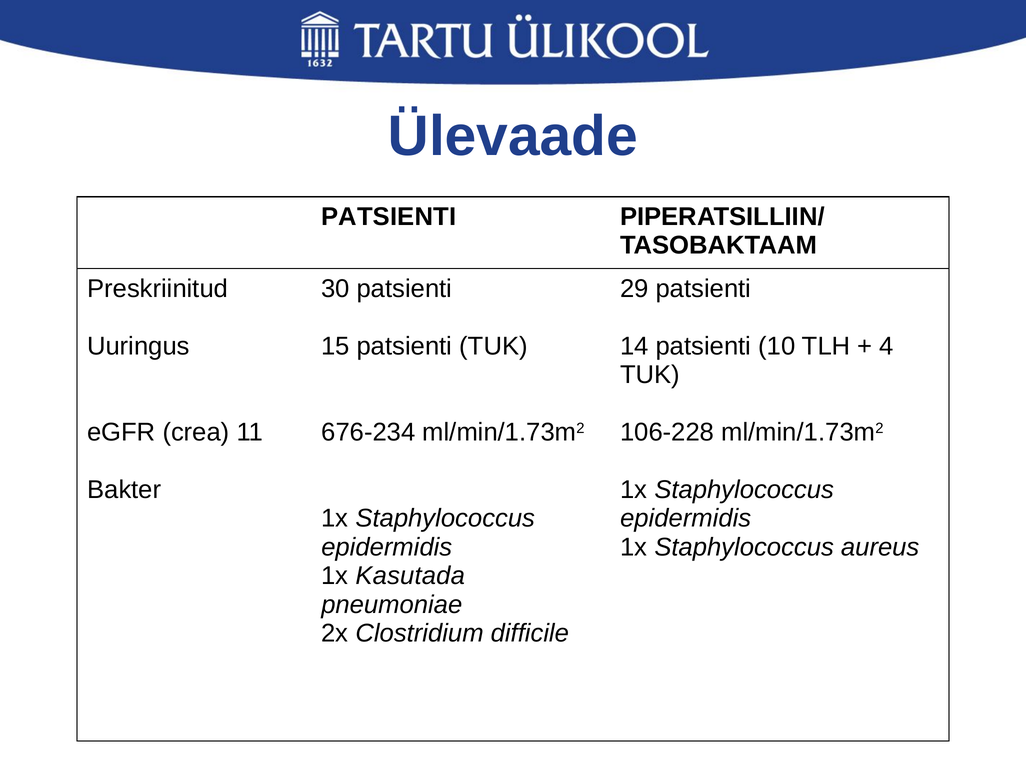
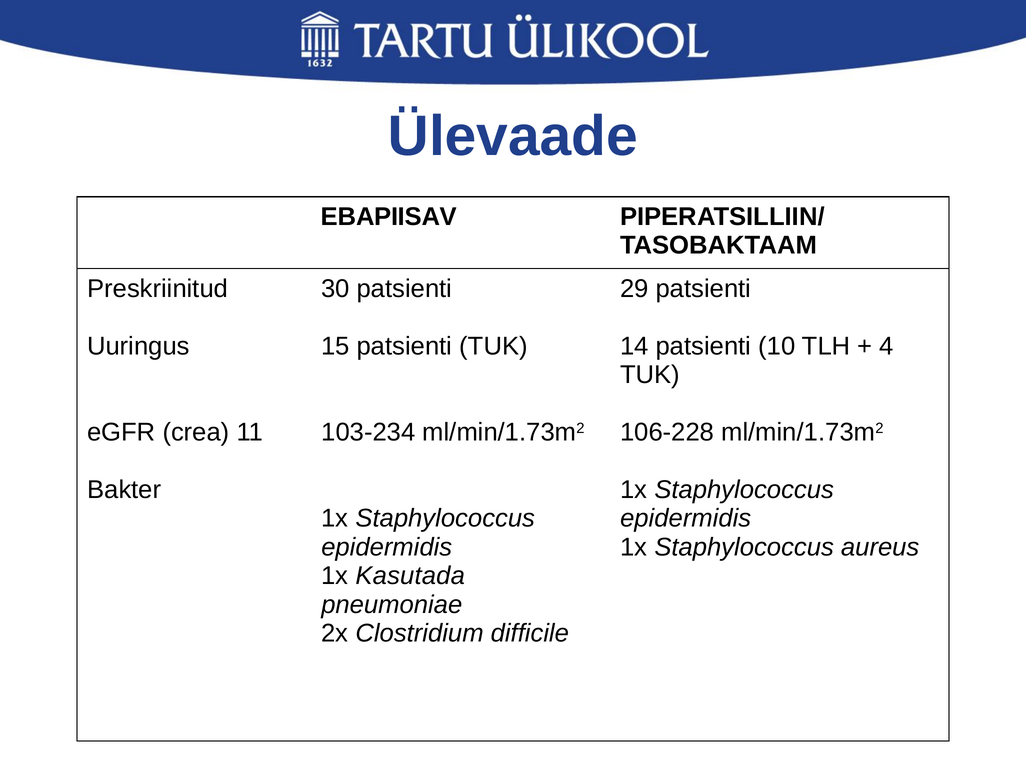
PATSIENTI: PATSIENTI -> EBAPIISAV (389, 217)
676-234: 676-234 -> 103-234 (368, 432)
